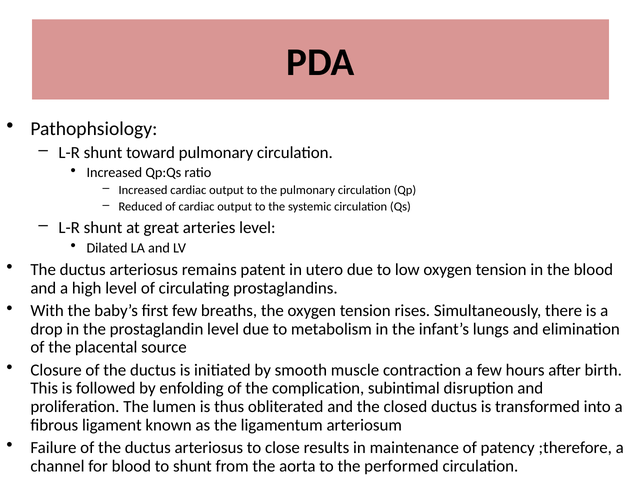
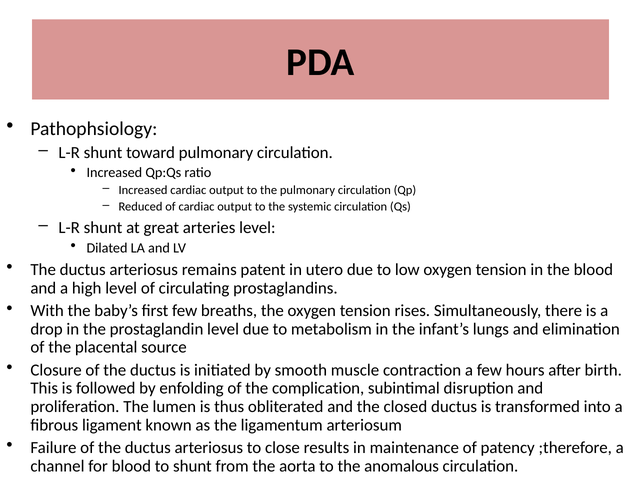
performed: performed -> anomalous (402, 466)
